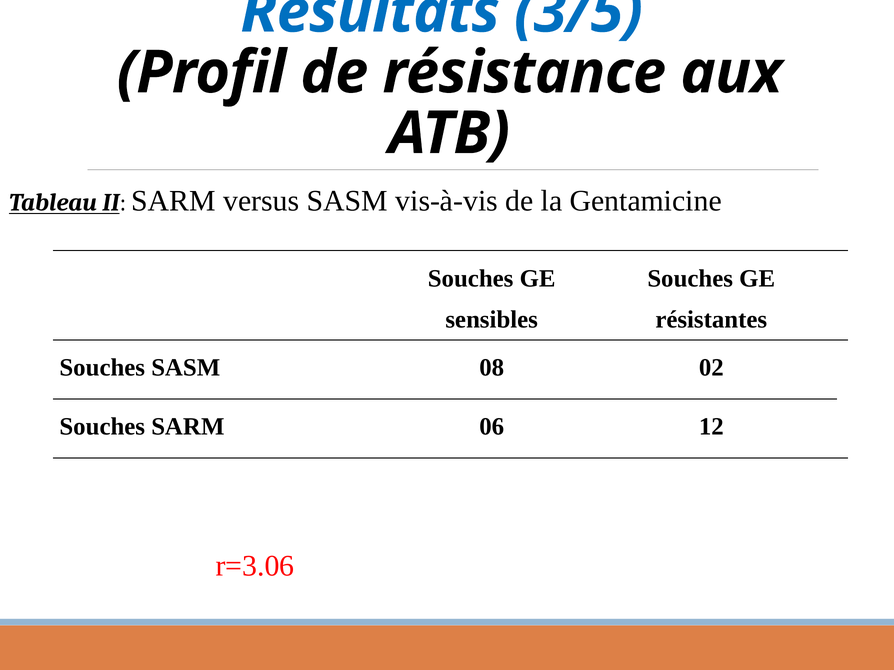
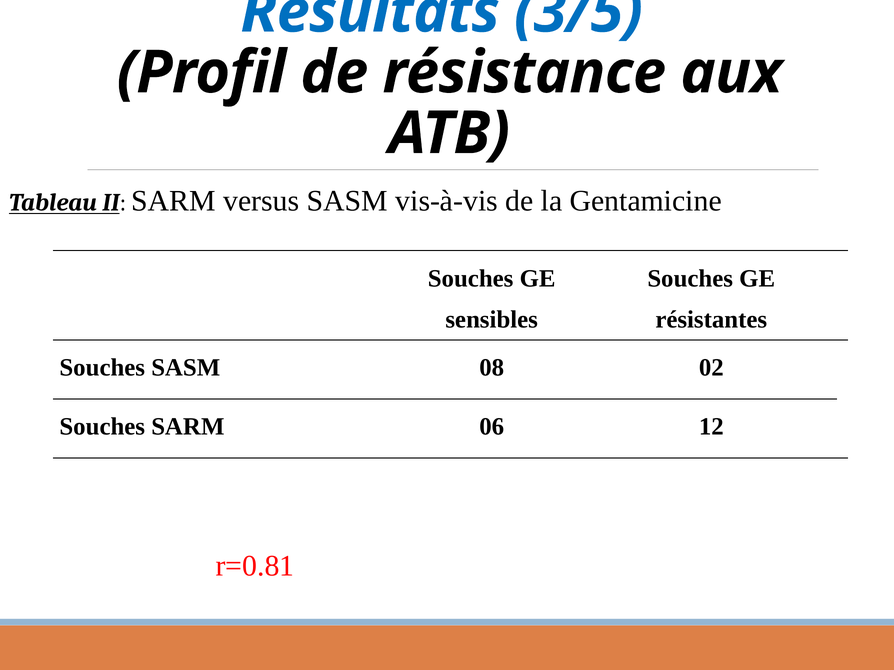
r=3.06: r=3.06 -> r=0.81 (255, 566)
